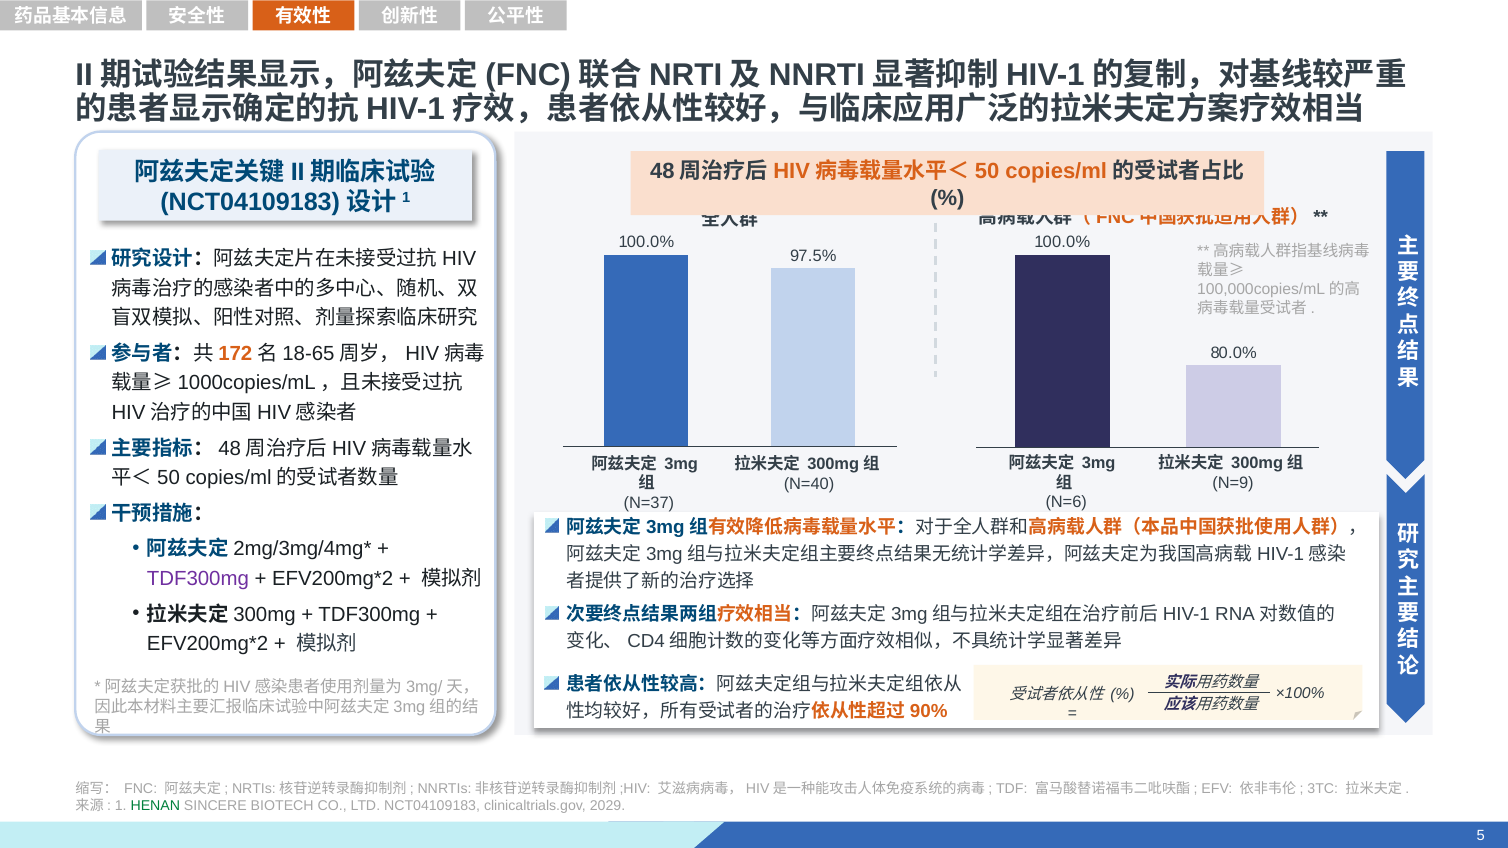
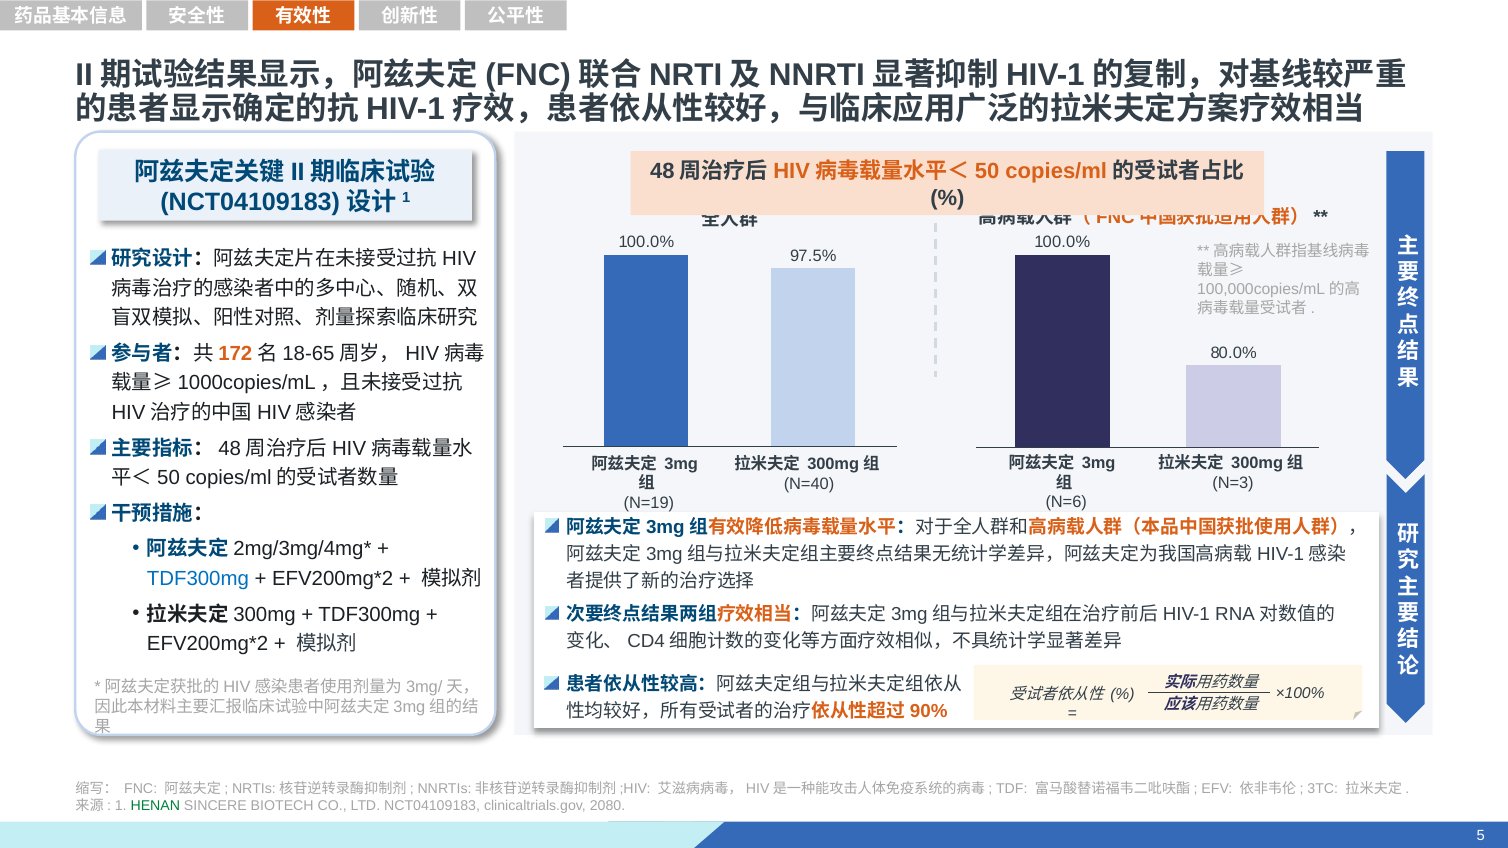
N=9: N=9 -> N=3 (1233, 483)
N=37: N=37 -> N=19 (649, 503)
TDF300mg colour: purple -> blue (198, 579)
2029: 2029 -> 2080 (607, 806)
